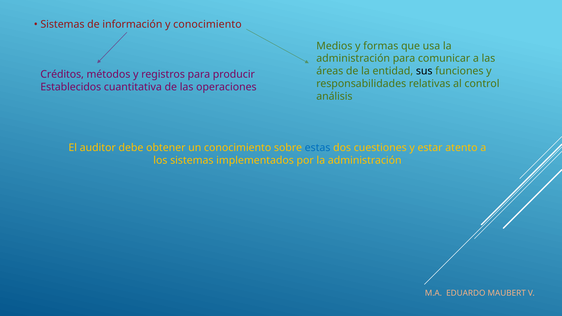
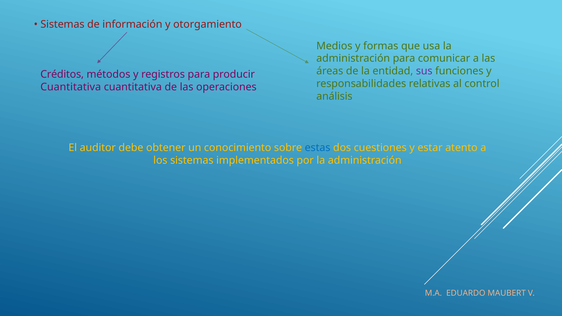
y conocimiento: conocimiento -> otorgamiento (207, 24)
sus colour: black -> purple (424, 71)
Establecidos: Establecidos -> Cuantitativa (71, 87)
